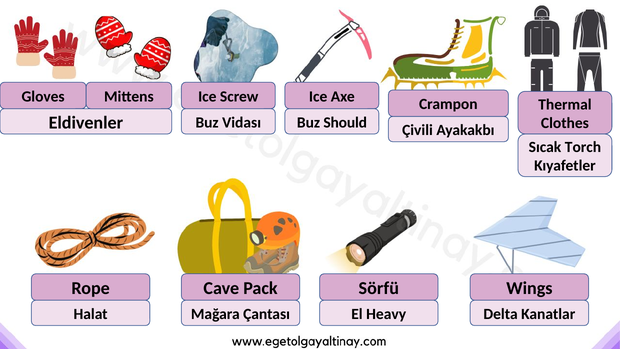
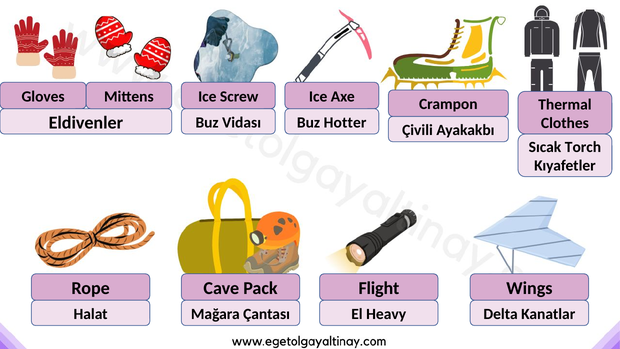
Should: Should -> Hotter (345, 122)
Sörfü: Sörfü -> Flight (379, 288)
